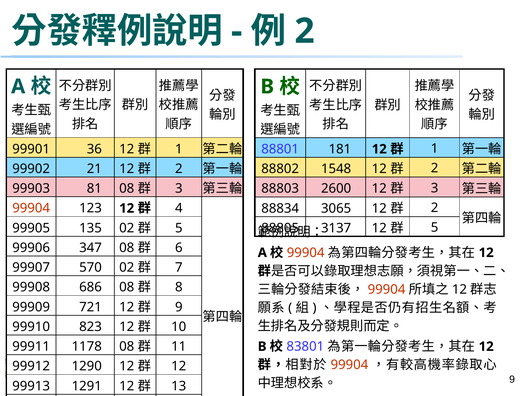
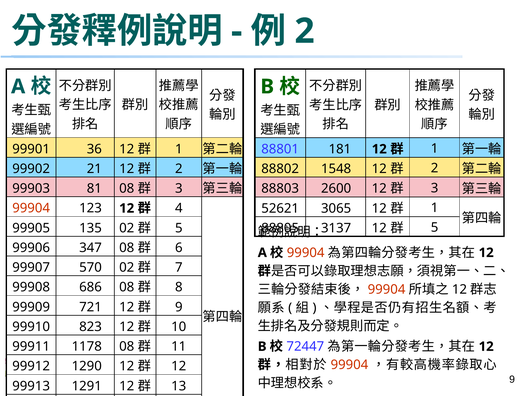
88834: 88834 -> 52621 (280, 208)
2: 2 -> 1 (435, 208)
83801: 83801 -> 72447 (305, 347)
